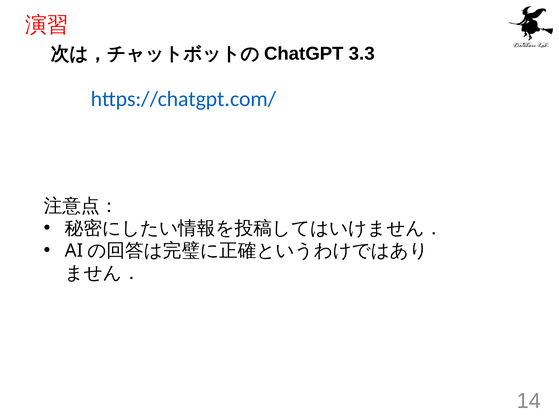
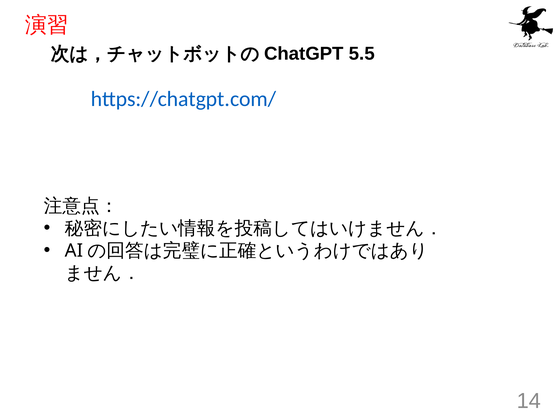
3.3: 3.3 -> 5.5 (362, 54)
